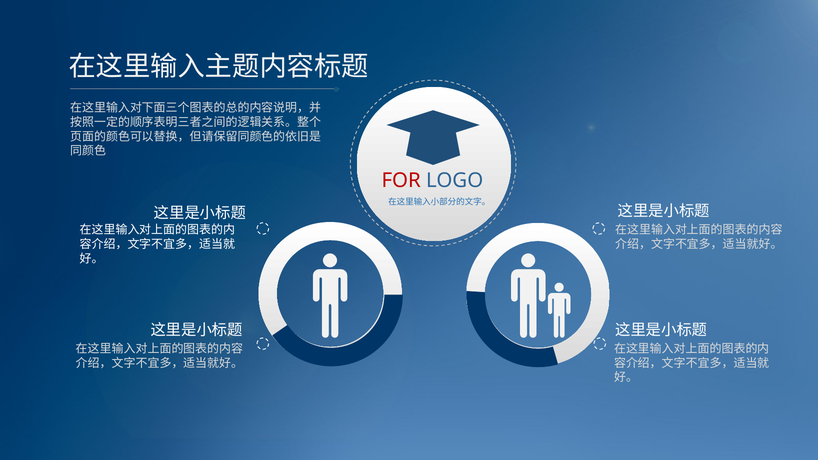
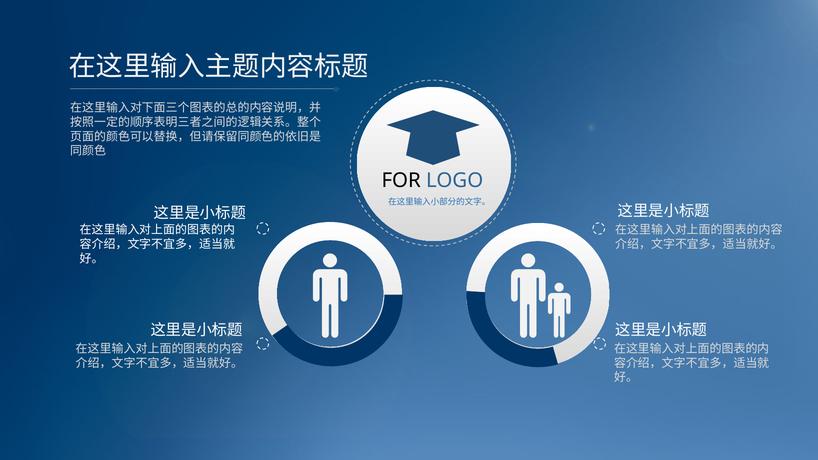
FOR colour: red -> black (401, 181)
